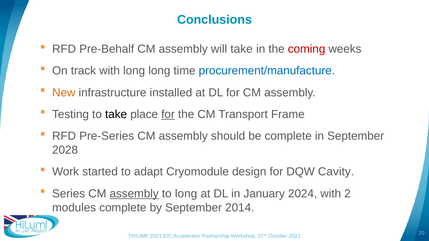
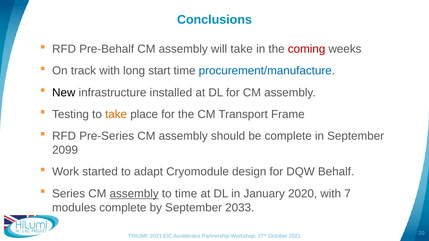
long long: long -> start (159, 71)
New colour: orange -> black (64, 93)
take colour: black -> orange (116, 115)
for underline: present -> none (168, 115)
2028: 2028 -> 2099 (65, 150)
Cavity: Cavity -> Behalf (336, 172)
to long: long -> time (186, 194)
2024: 2024 -> 2020 (303, 194)
2: 2 -> 7 (348, 194)
2014: 2014 -> 2033 (240, 208)
